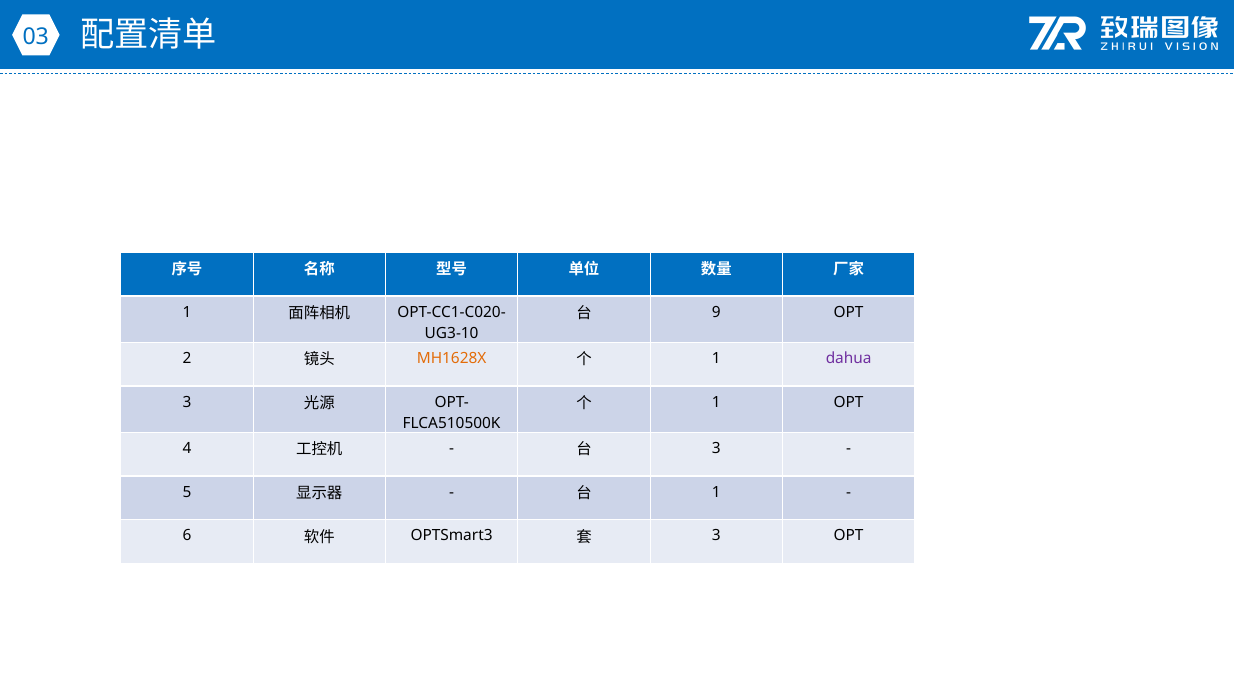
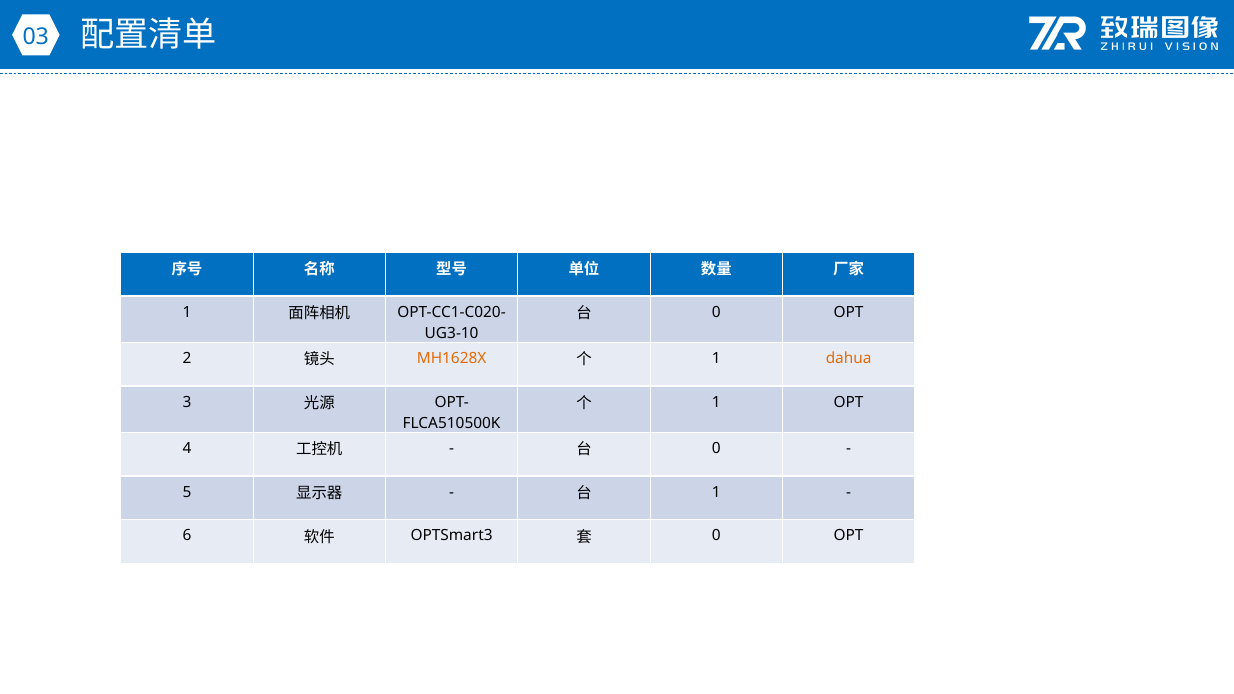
9: 9 -> 0 (716, 312)
dahua colour: purple -> orange (849, 358)
3: 3 -> 0 (716, 448)
3: 3 -> 0 (716, 536)
